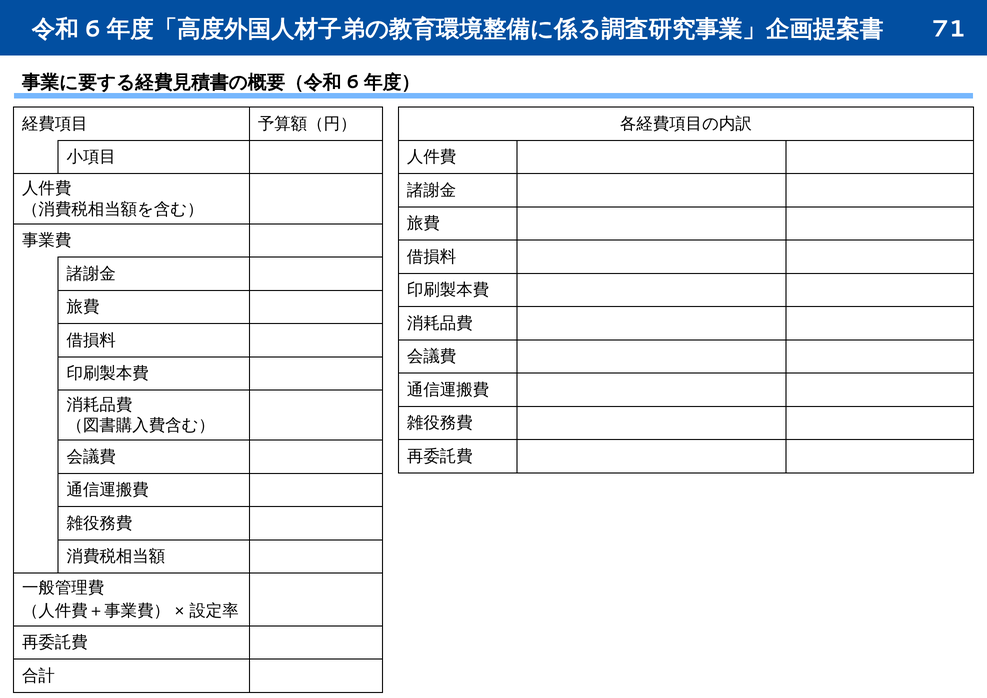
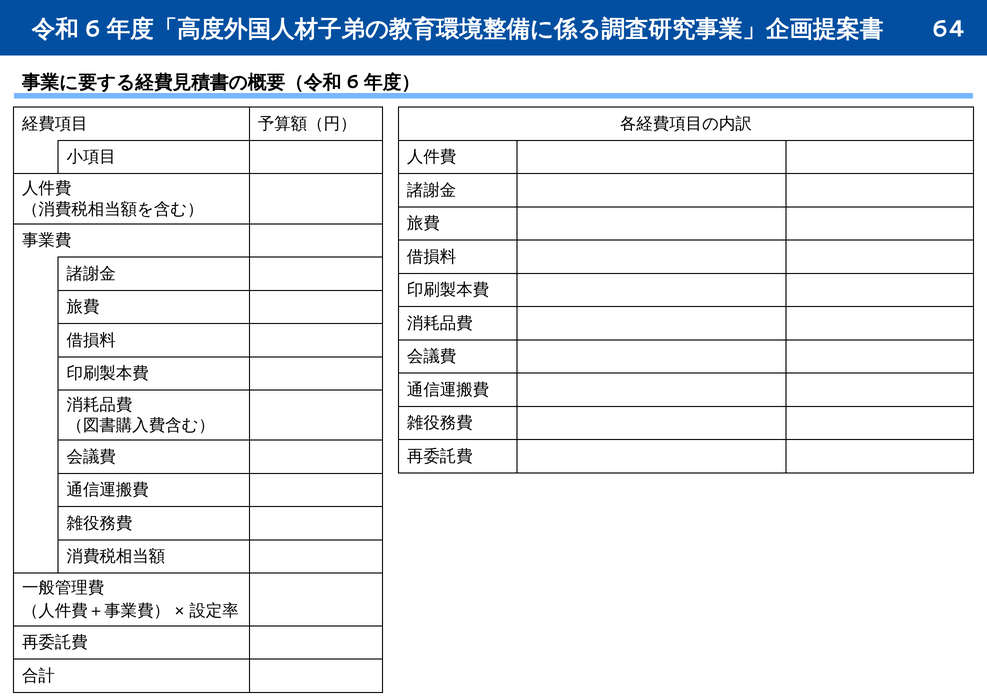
71: 71 -> 64 (949, 29)
